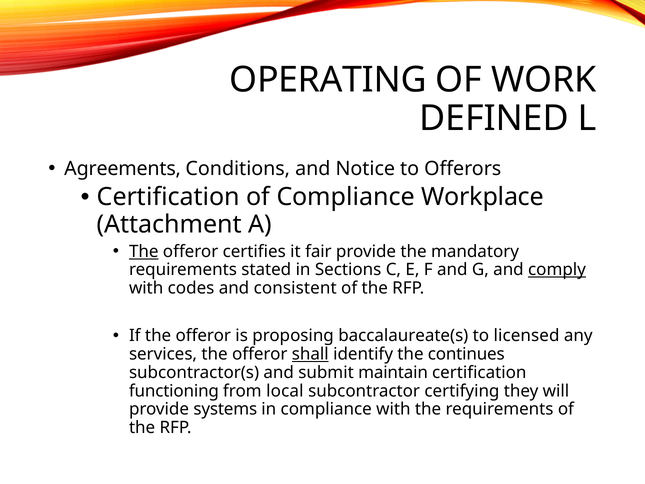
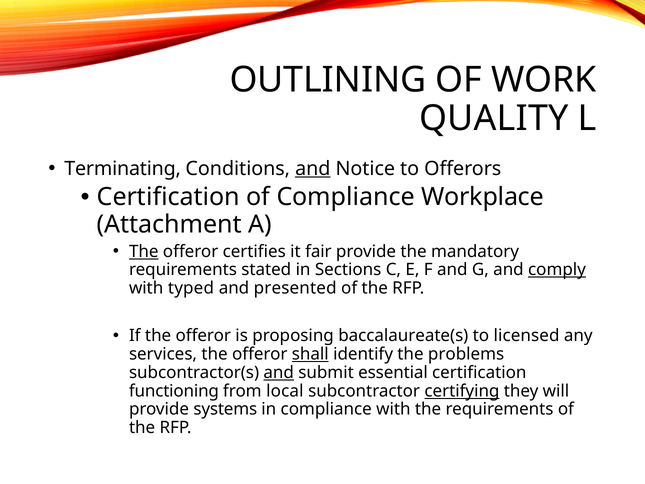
OPERATING: OPERATING -> OUTLINING (328, 80)
DEFINED: DEFINED -> QUALITY (494, 119)
Agreements: Agreements -> Terminating (123, 169)
and underline: none -> present (313, 169)
codes: codes -> typed (191, 288)
consistent: consistent -> presented (295, 288)
continues: continues -> problems (466, 354)
and underline: none -> present (279, 372)
maintain: maintain -> essential (393, 372)
certifying underline: none -> present (462, 391)
